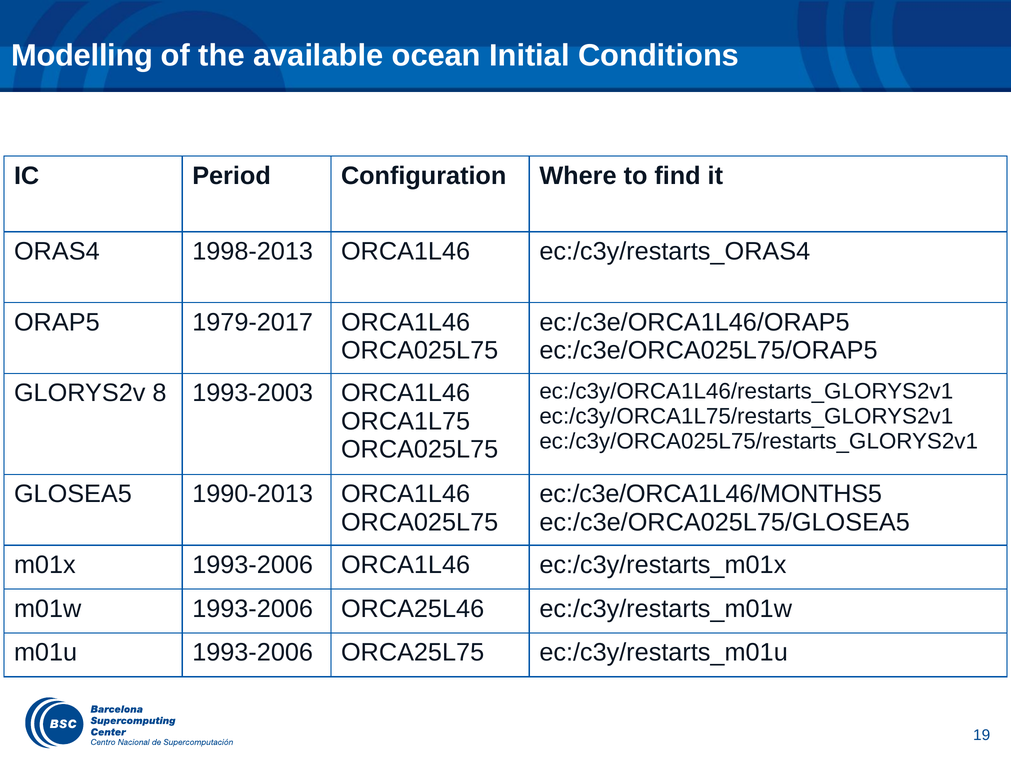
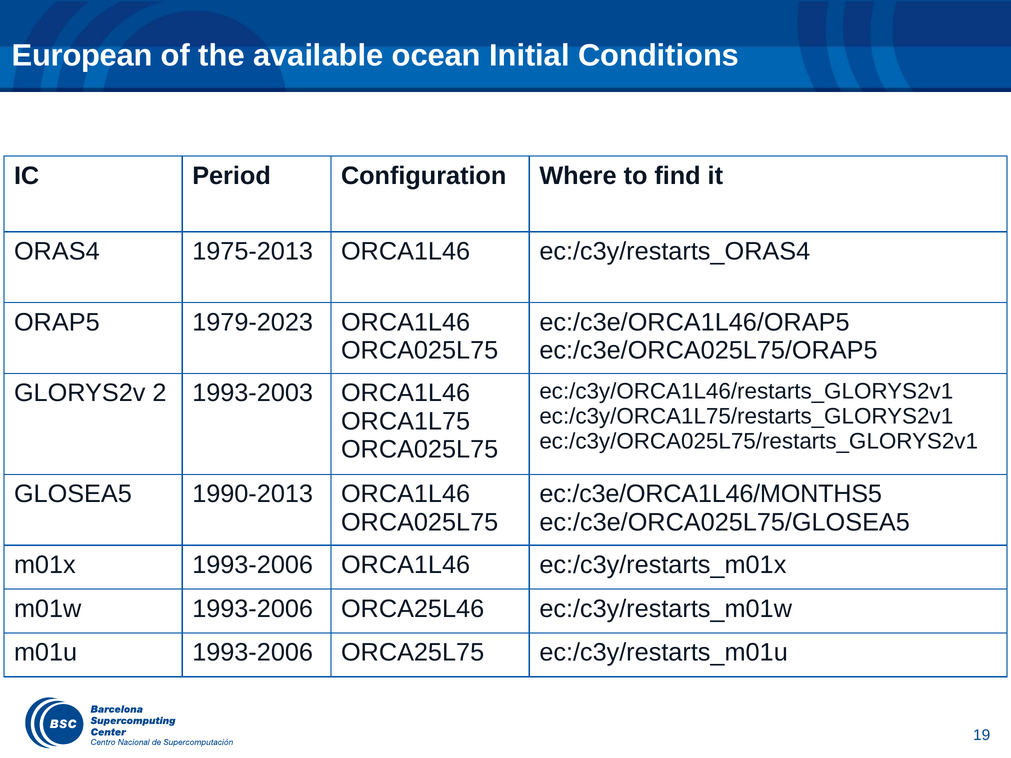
Modelling: Modelling -> European (82, 56)
1998-2013: 1998-2013 -> 1975-2013 (253, 252)
1979-2017: 1979-2017 -> 1979-2023 (253, 322)
8: 8 -> 2 (160, 393)
